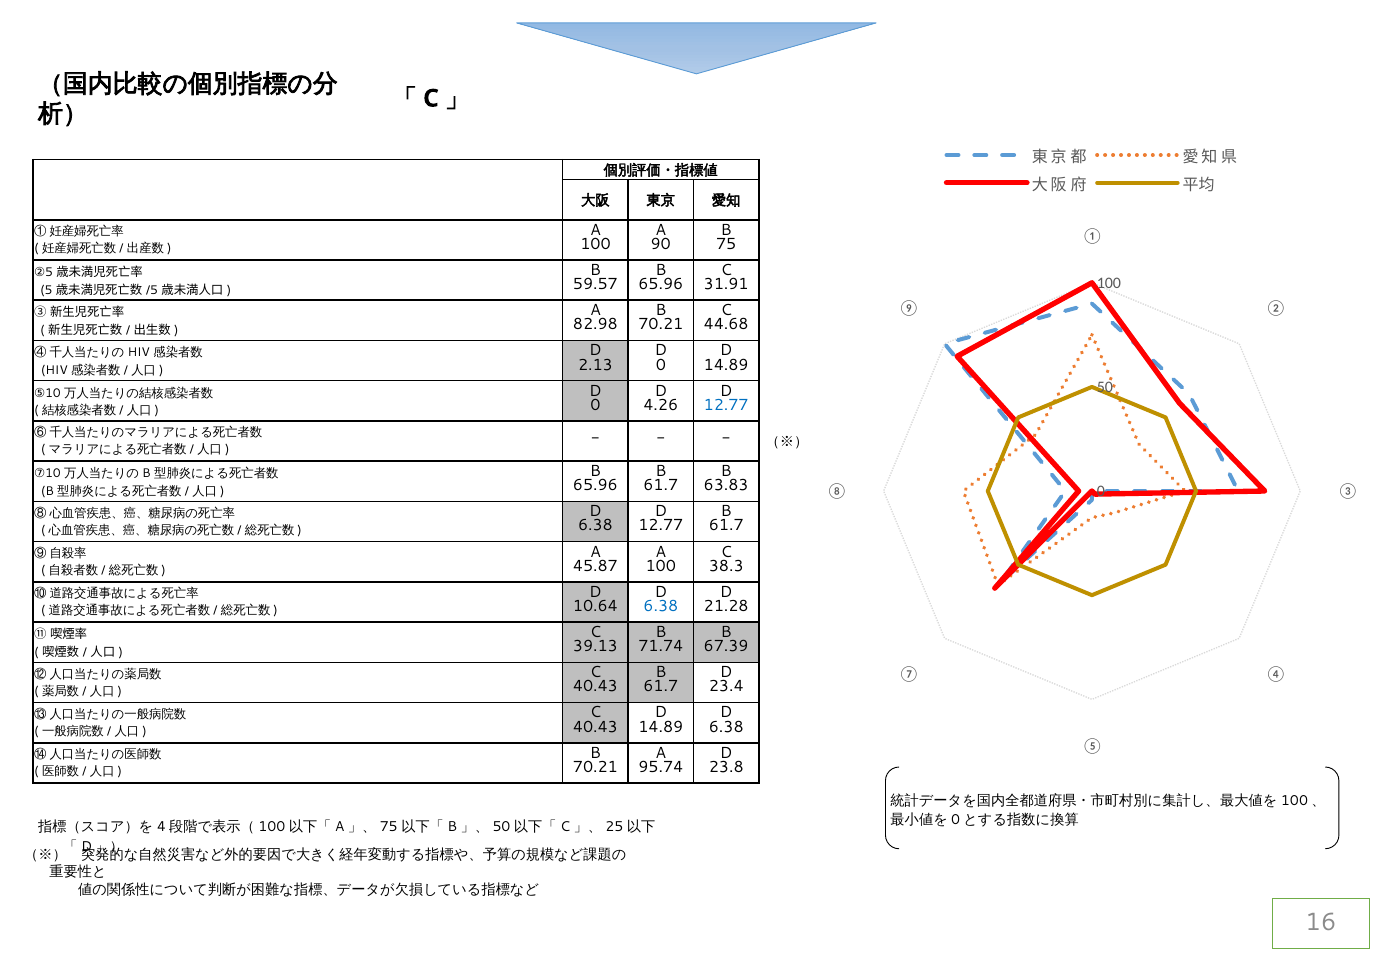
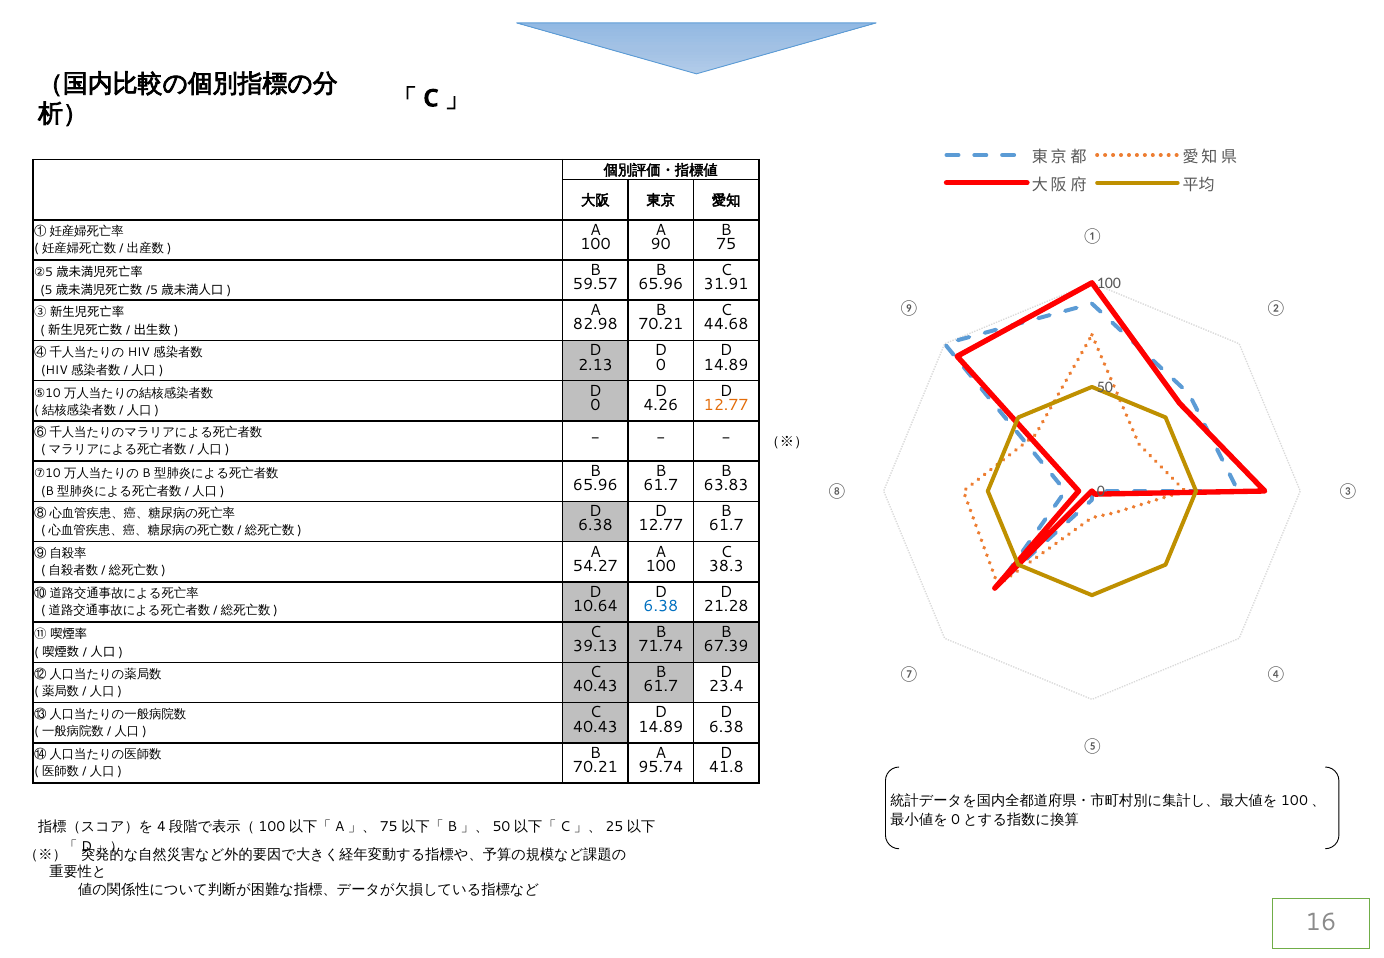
12.77 colour: blue -> orange (726, 405)
45.87: 45.87 -> 54.27 (595, 566)
23.8: 23.8 -> 41.8 (726, 767)
